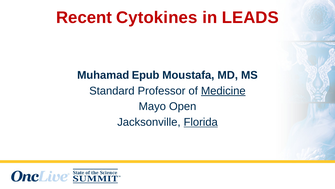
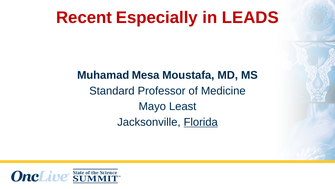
Cytokines: Cytokines -> Especially (157, 18)
Epub: Epub -> Mesa (146, 75)
Medicine underline: present -> none (223, 91)
Open: Open -> Least (183, 106)
